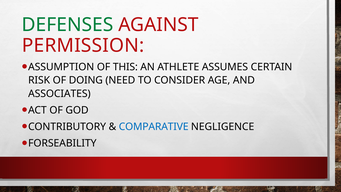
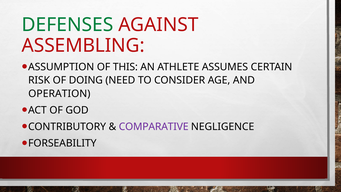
PERMISSION: PERMISSION -> ASSEMBLING (83, 46)
ASSOCIATES: ASSOCIATES -> OPERATION (59, 94)
COMPARATIVE colour: blue -> purple (154, 127)
